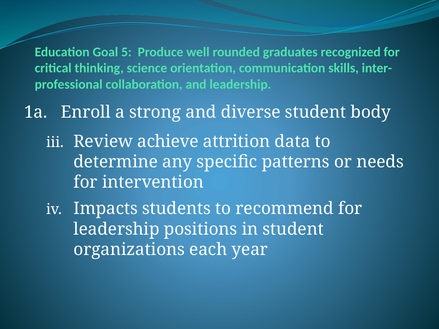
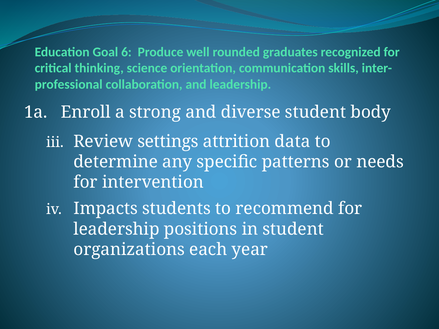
5: 5 -> 6 (126, 52)
achieve: achieve -> settings (168, 142)
